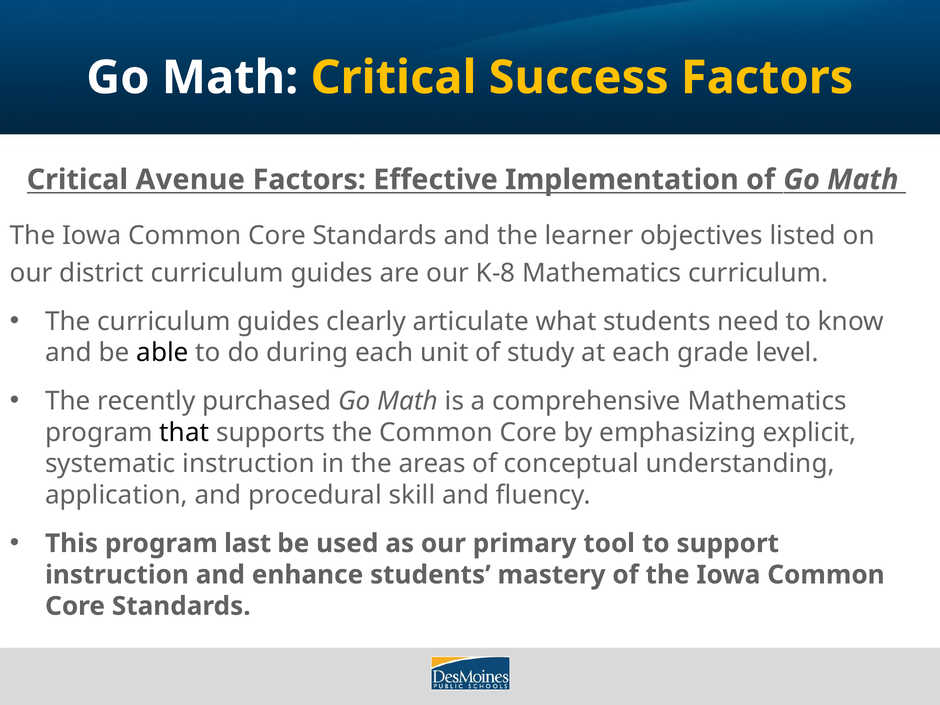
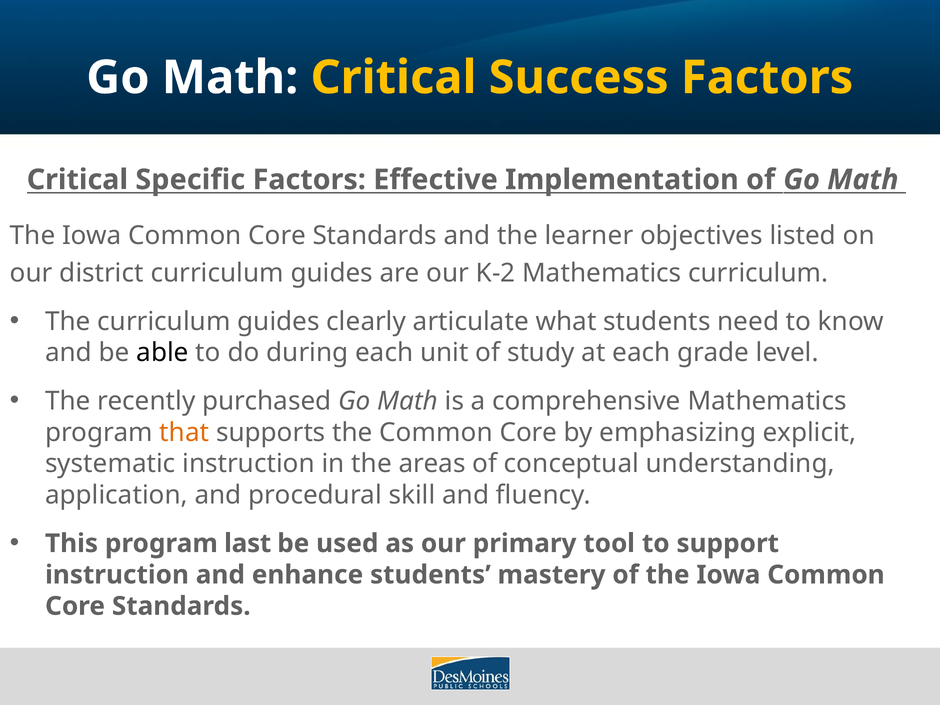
Avenue: Avenue -> Specific (190, 180)
K-8: K-8 -> K-2 (496, 273)
that colour: black -> orange (184, 432)
